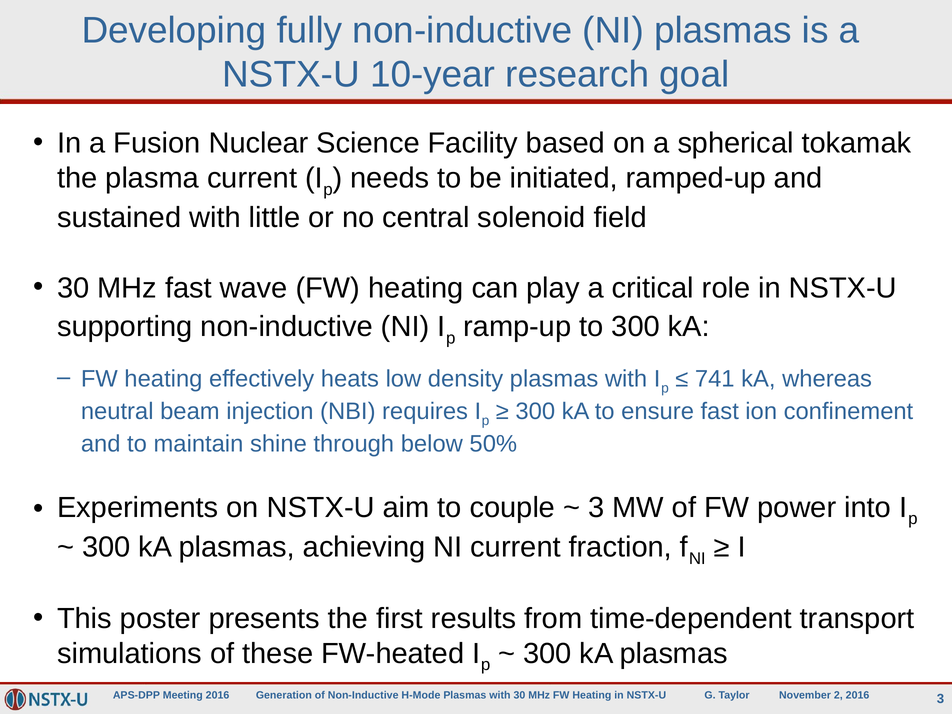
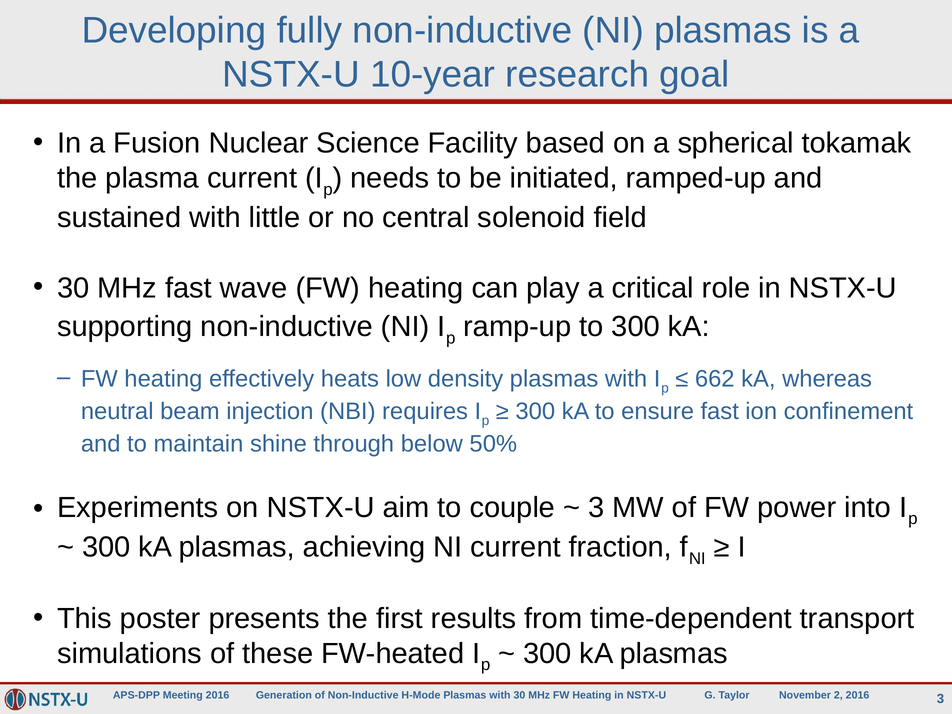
741: 741 -> 662 (715, 379)
